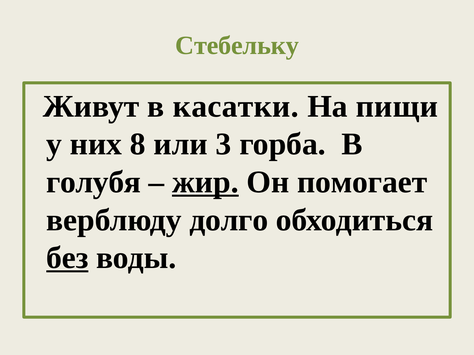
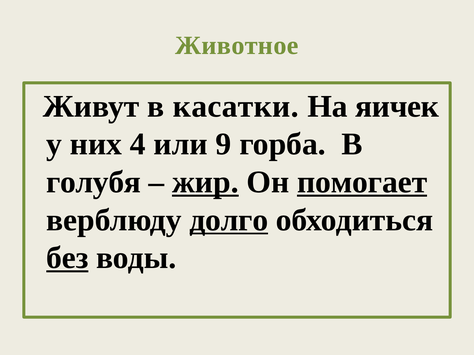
Стебельку: Стебельку -> Животное (237, 46)
пищи: пищи -> яичек (397, 106)
8: 8 -> 4 (138, 144)
3: 3 -> 9 (224, 144)
помогает underline: none -> present (362, 182)
долго underline: none -> present (229, 220)
